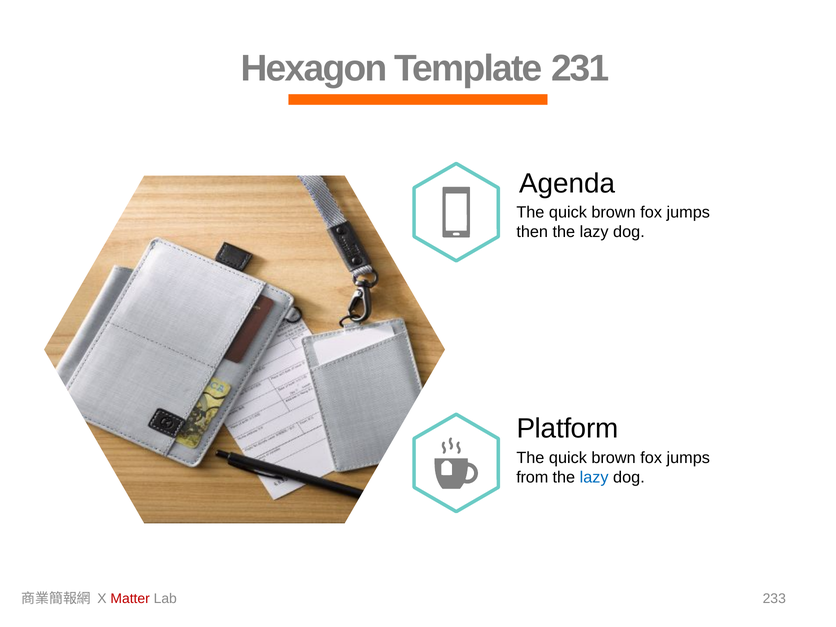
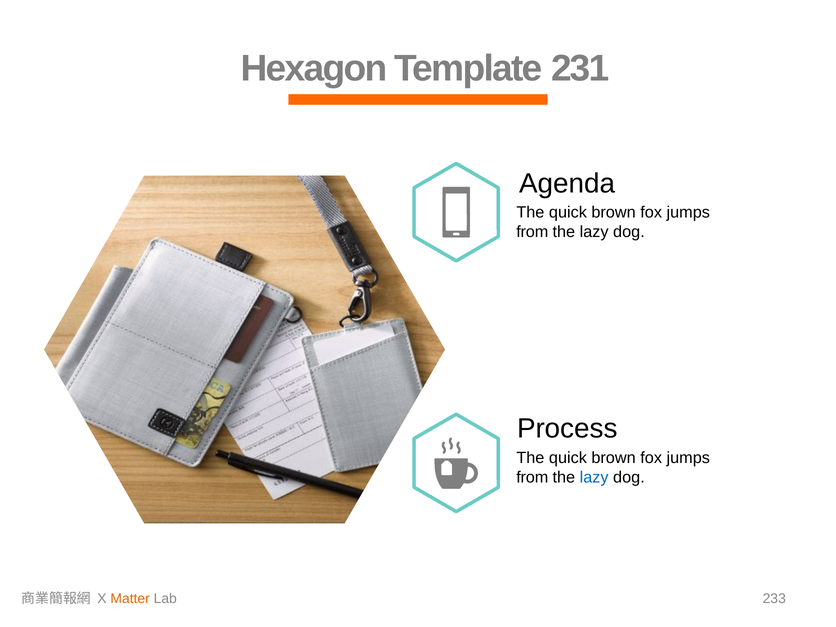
then: then -> from (532, 232)
Platform: Platform -> Process (567, 429)
Matter colour: red -> orange (130, 599)
